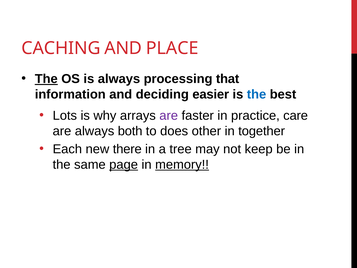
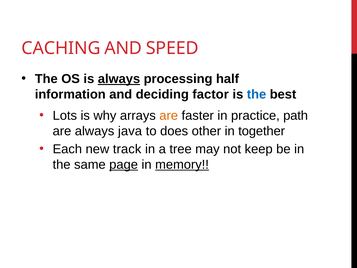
PLACE: PLACE -> SPEED (172, 48)
The underline: present -> none (46, 79)
always underline: none -> present (119, 79)
that: that -> half (228, 79)
easier: easier -> factor (211, 94)
are colour: purple -> orange (169, 115)
care: care -> path (296, 115)
both: both -> java (130, 131)
there: there -> track (127, 149)
